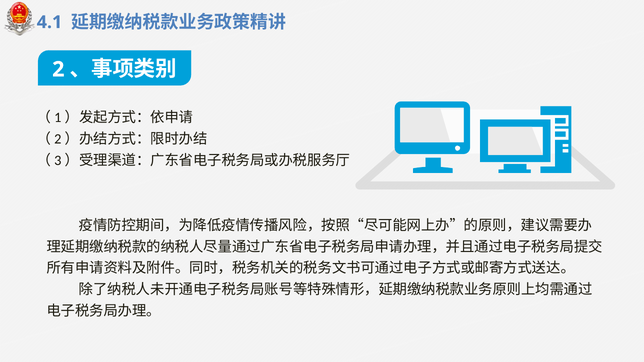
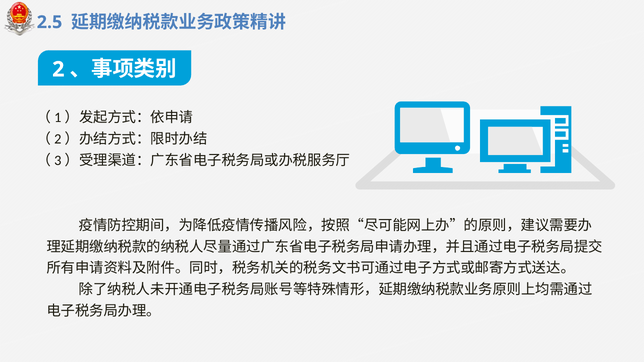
4.1: 4.1 -> 2.5 (50, 22)
